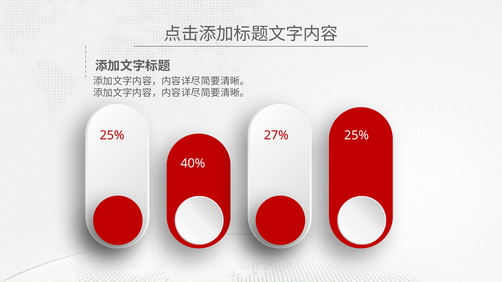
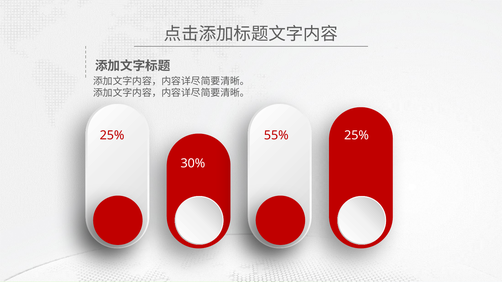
27%: 27% -> 55% (276, 136)
40%: 40% -> 30% (193, 164)
